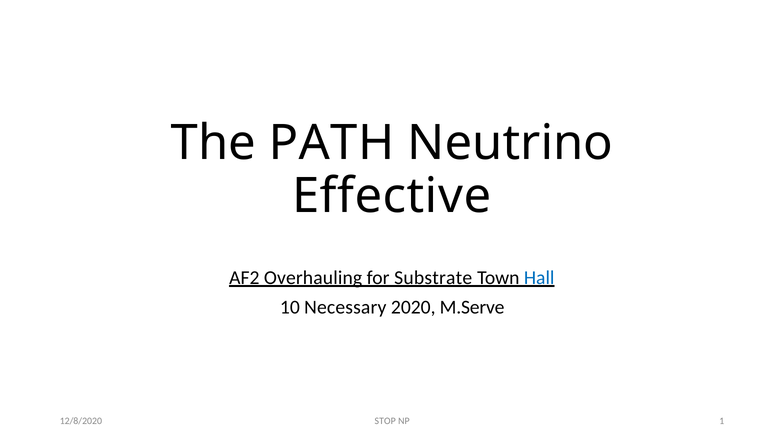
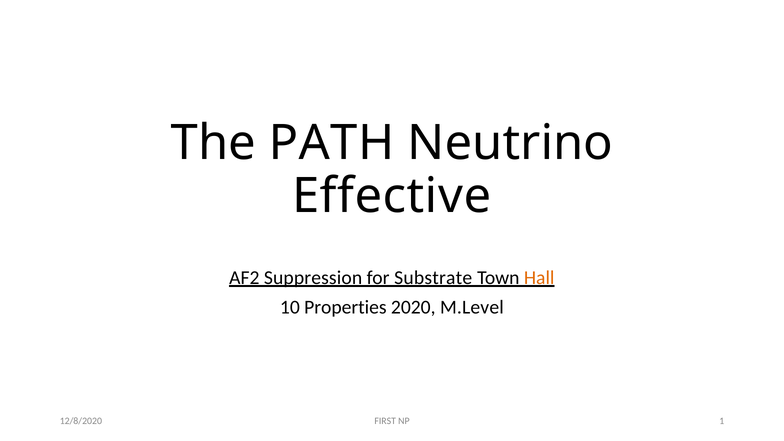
Overhauling: Overhauling -> Suppression (313, 278)
Hall colour: blue -> orange (539, 278)
Necessary: Necessary -> Properties (345, 307)
M.Serve: M.Serve -> M.Level (472, 307)
STOP: STOP -> FIRST (385, 421)
